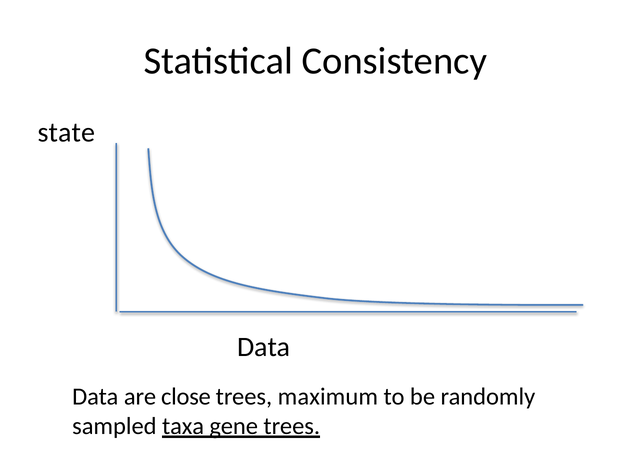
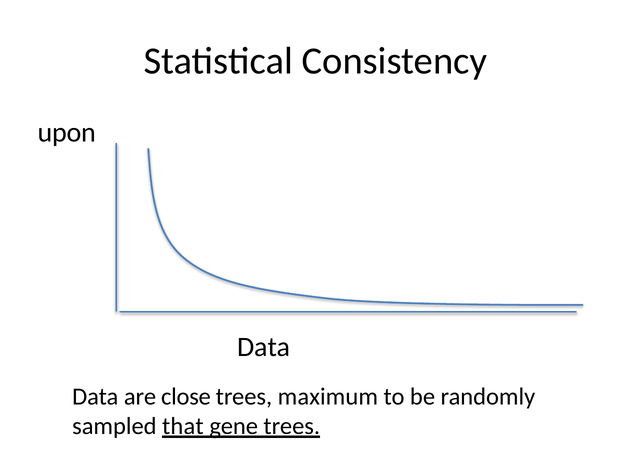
state: state -> upon (67, 132)
taxa: taxa -> that (183, 426)
